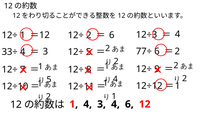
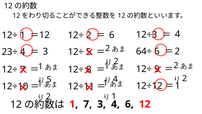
33÷: 33÷ -> 23÷ (10, 52)
77÷: 77÷ -> 64÷ (144, 51)
1 4: 4 -> 7 (88, 104)
